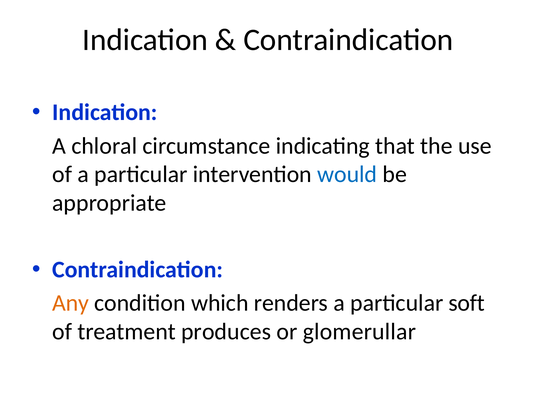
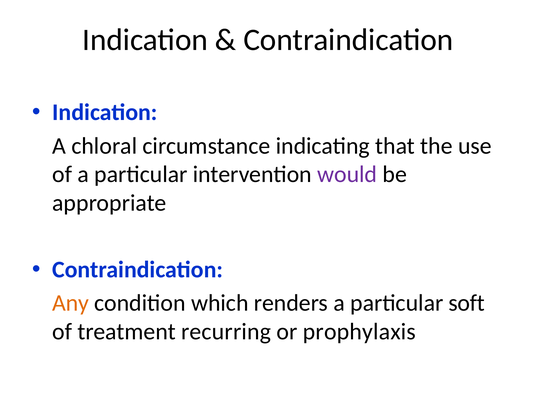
would colour: blue -> purple (347, 174)
produces: produces -> recurring (226, 332)
glomerullar: glomerullar -> prophylaxis (359, 332)
